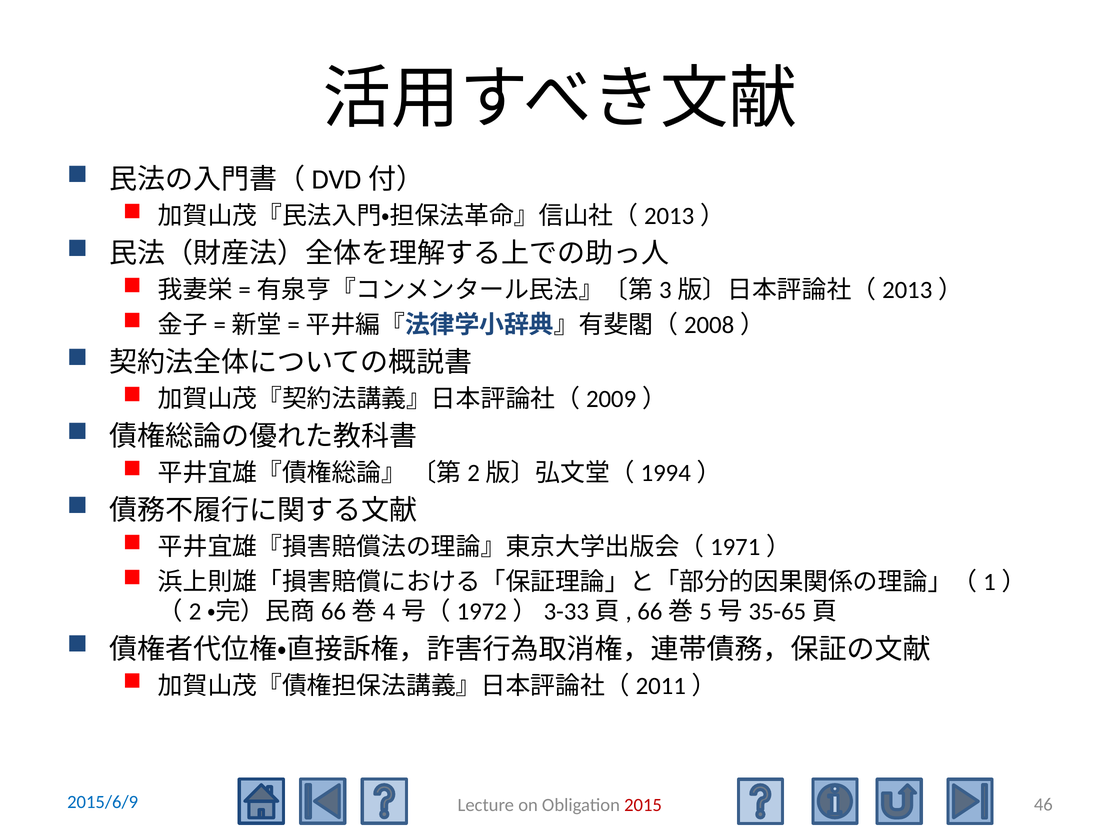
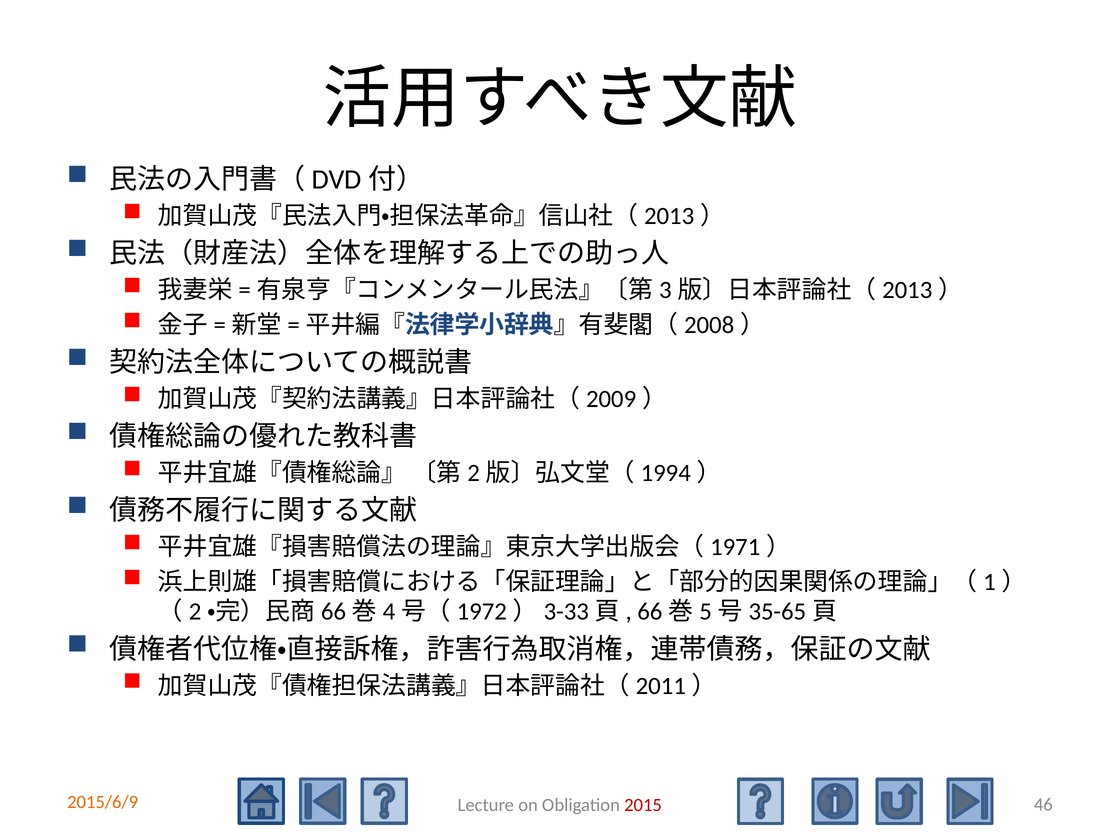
2015/6/9 colour: blue -> orange (103, 802)
